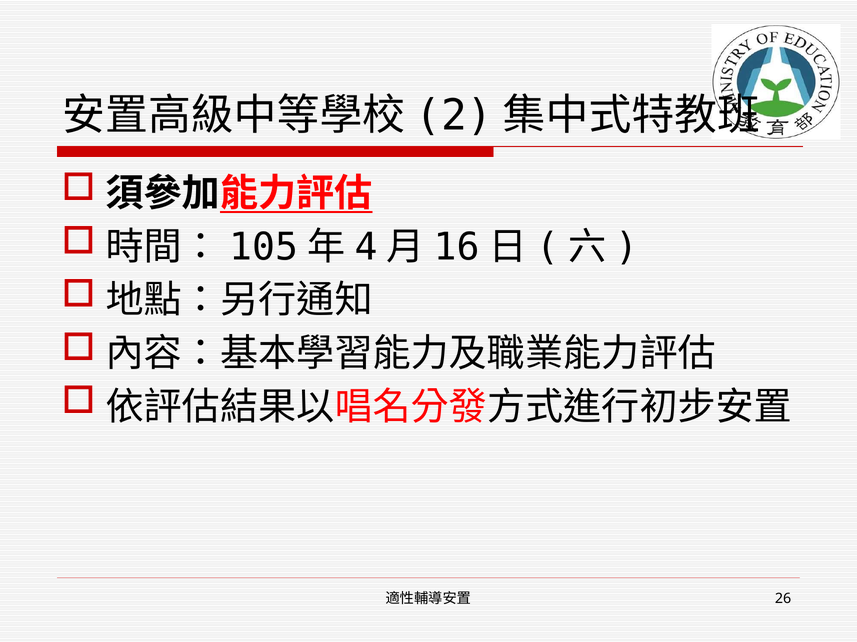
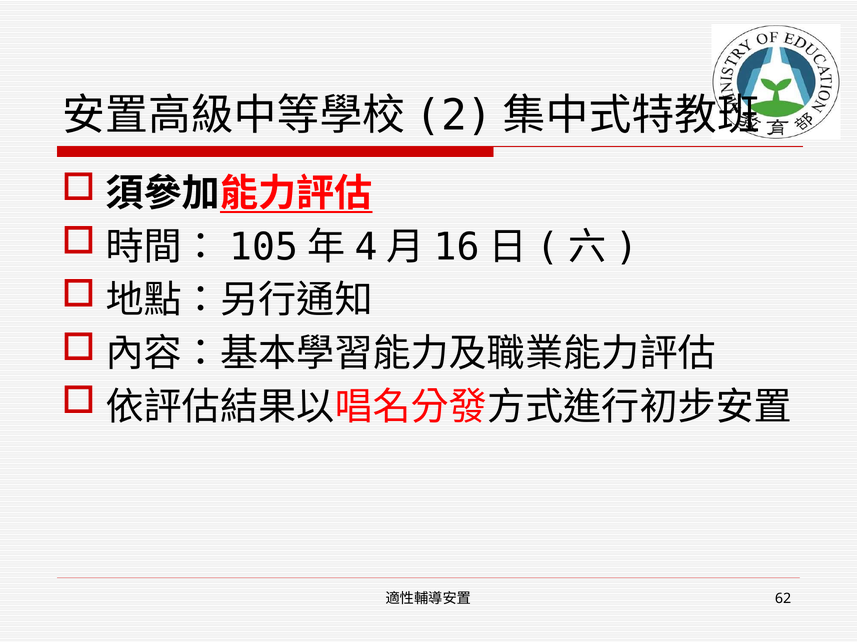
26: 26 -> 62 (783, 599)
